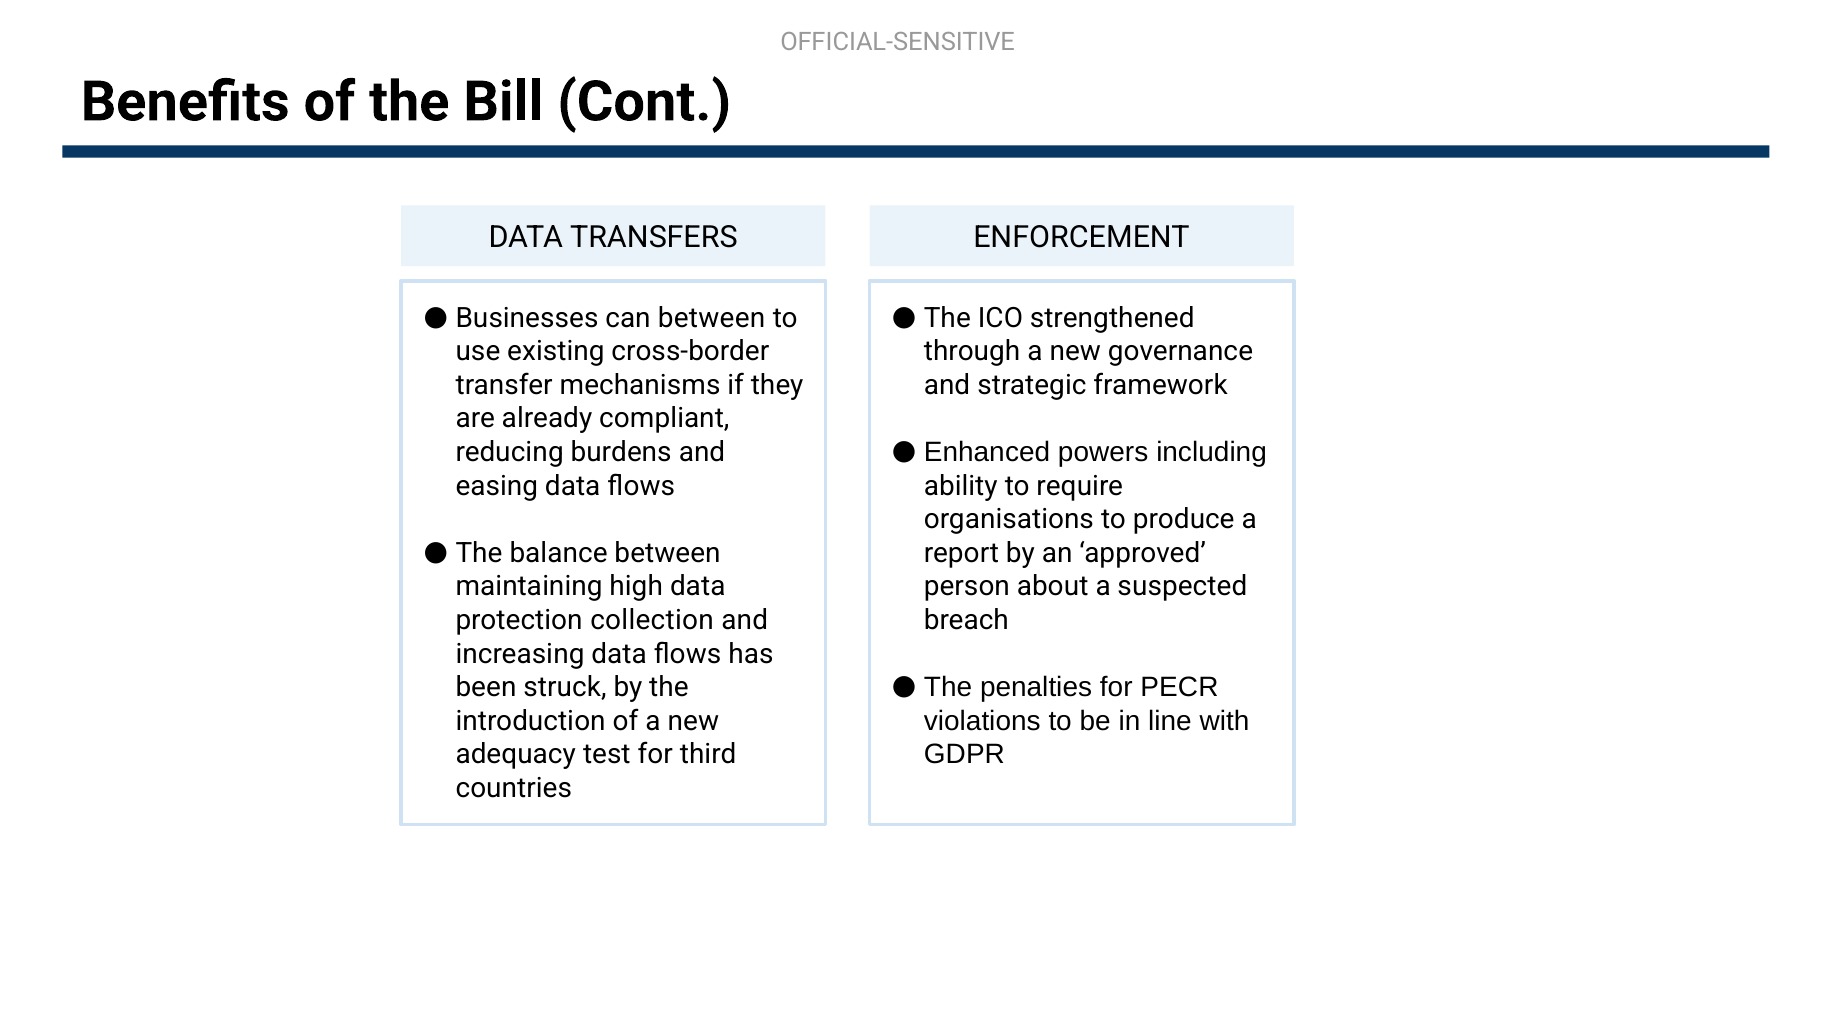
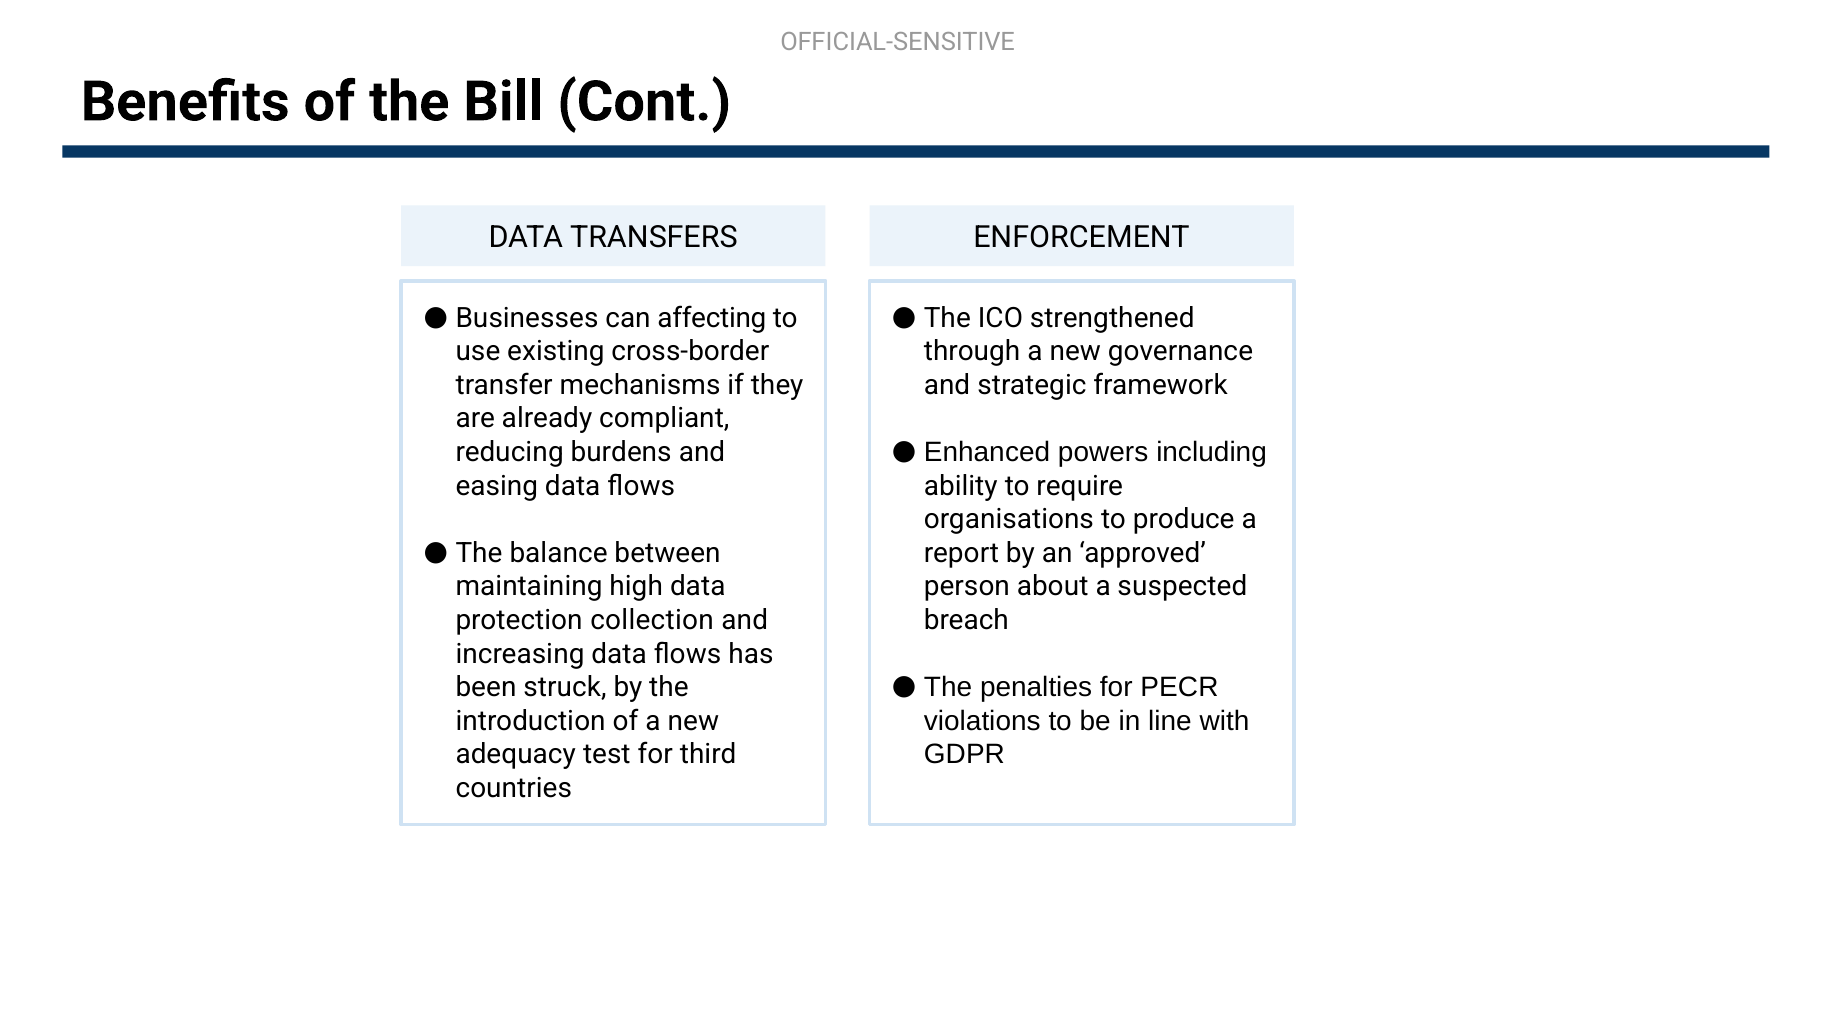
can between: between -> affecting (712, 318)
